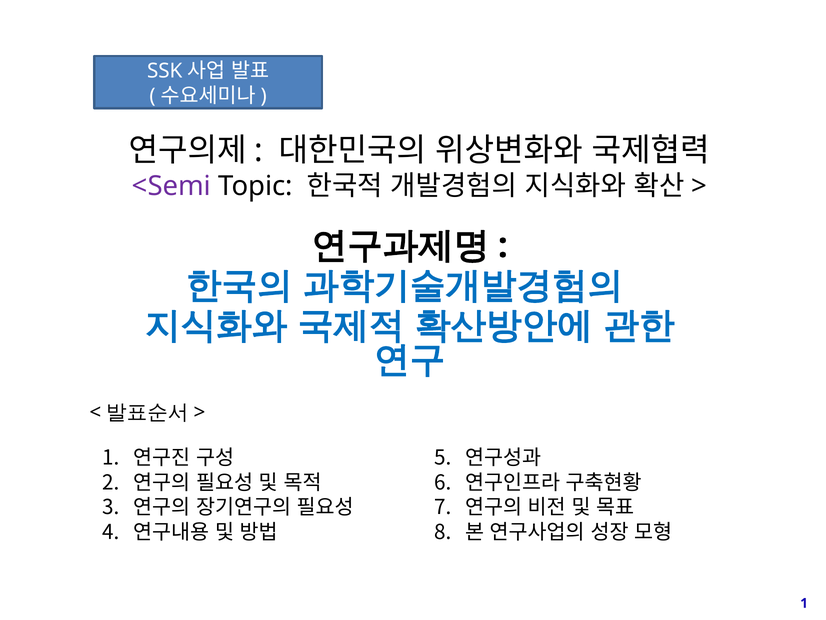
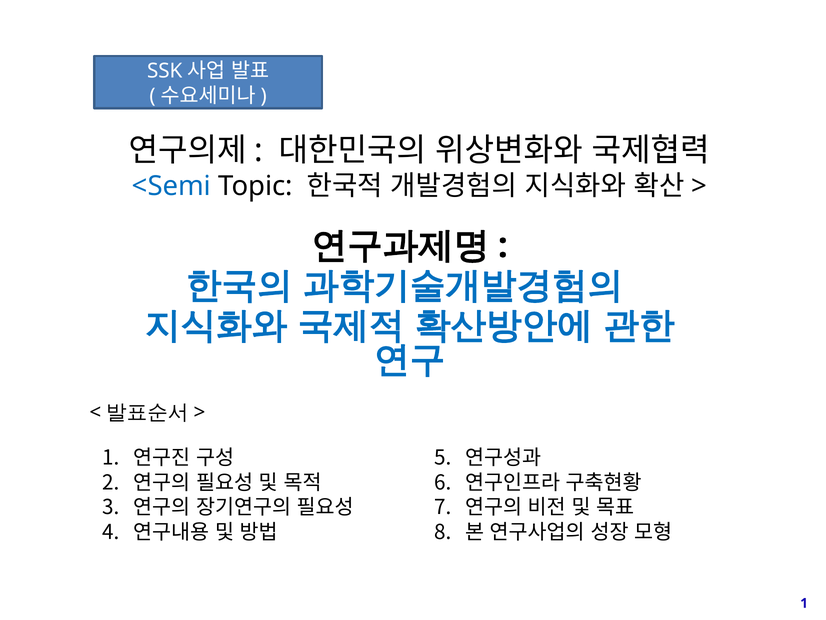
<Semi colour: purple -> blue (171, 186)
